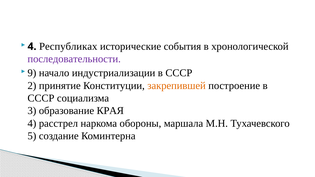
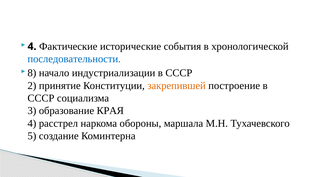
Республиках: Республиках -> Фактические (68, 46)
последовательности colour: purple -> blue (74, 59)
9: 9 -> 8 (32, 73)
